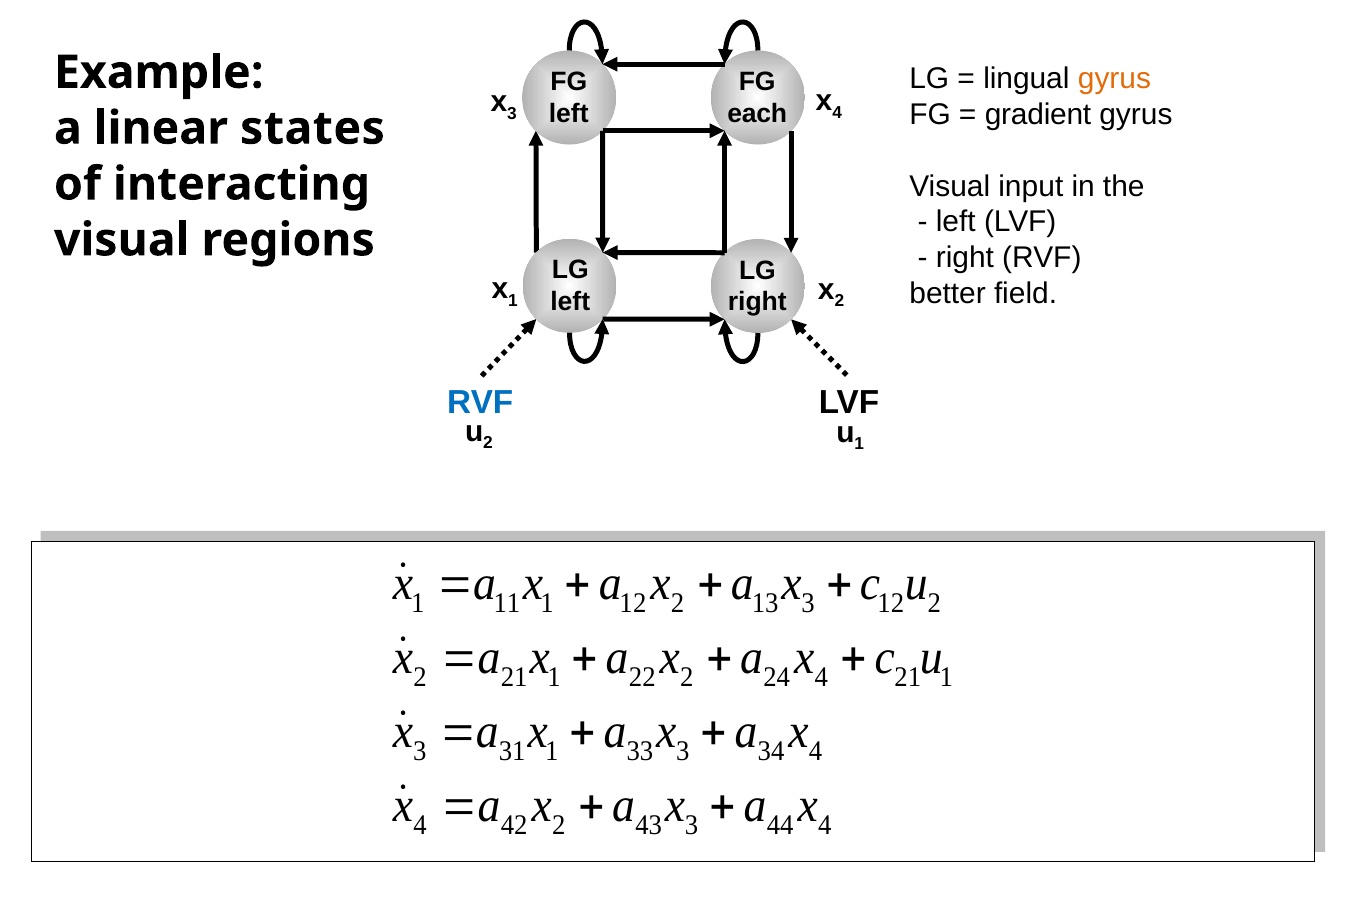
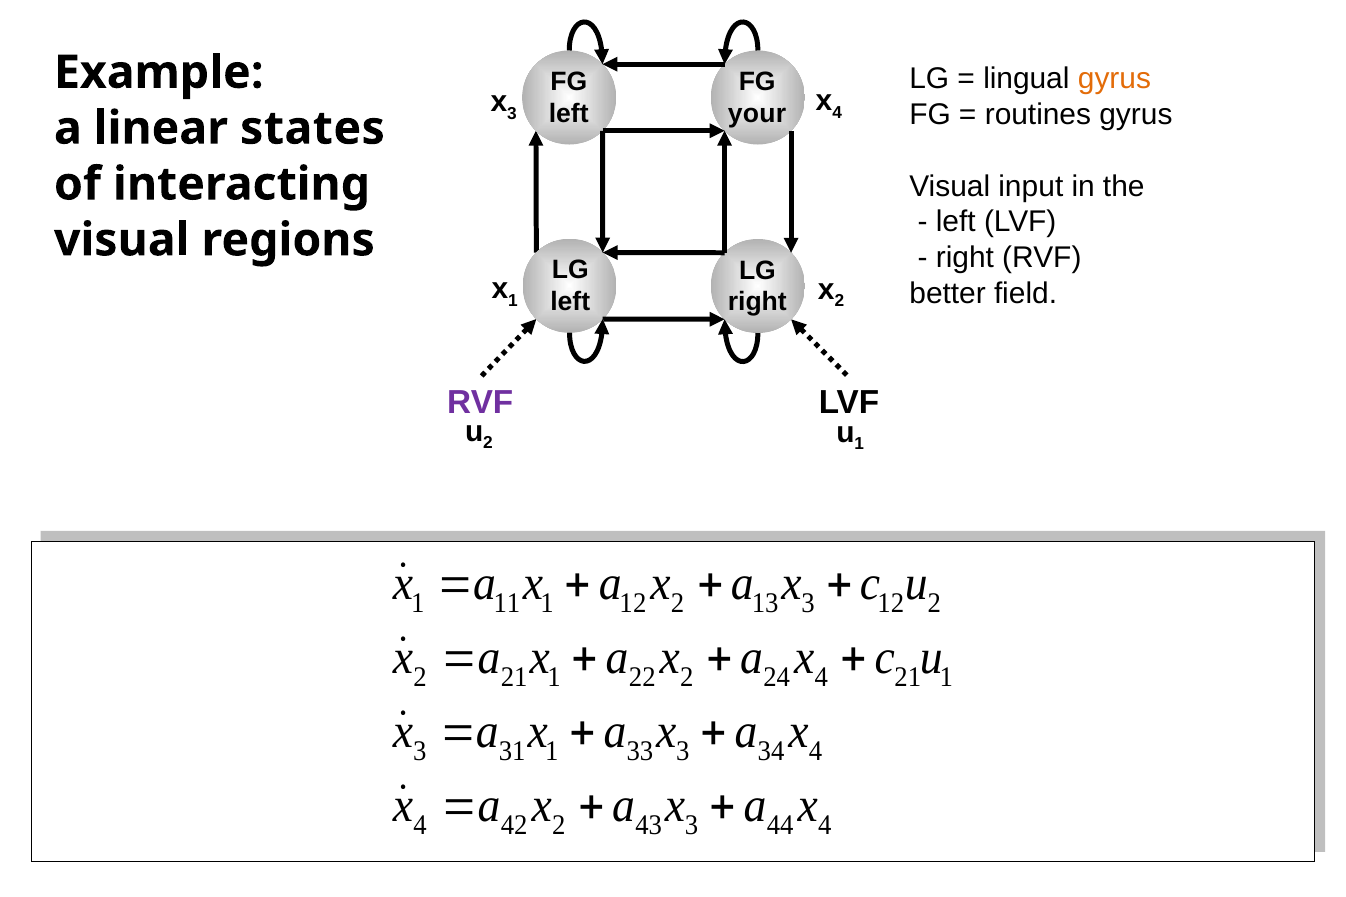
gradient: gradient -> routines (1038, 115)
each: each -> your (757, 114)
RVF colour: blue -> purple (480, 402)
